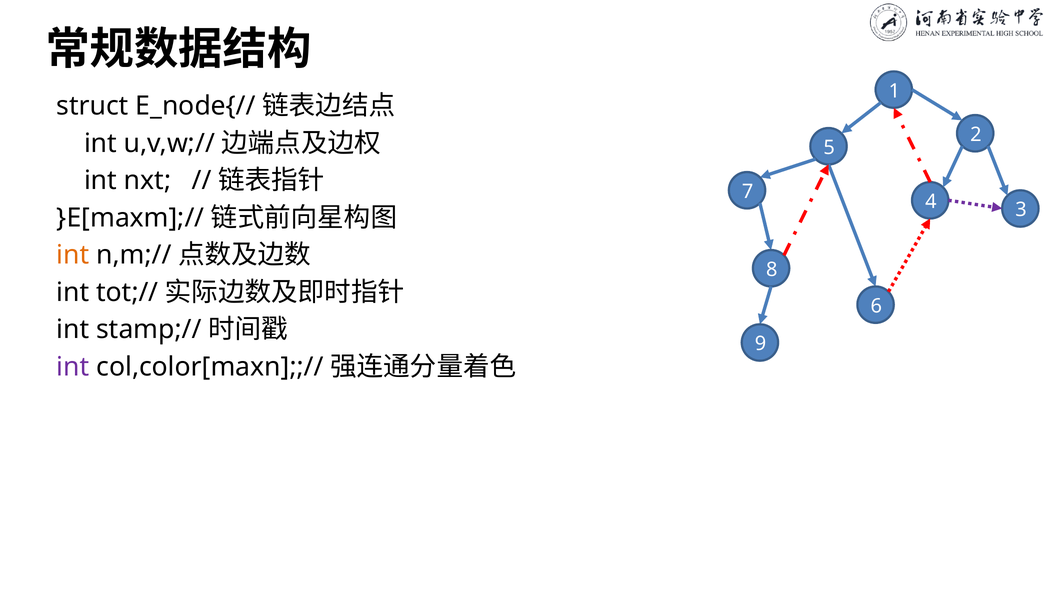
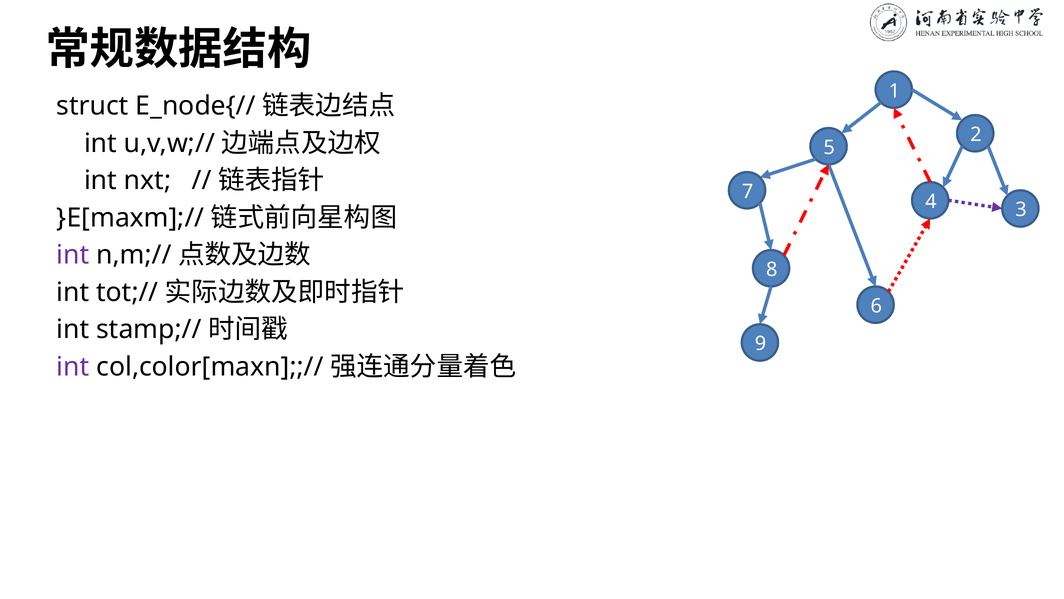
int colour: orange -> purple (73, 255)
